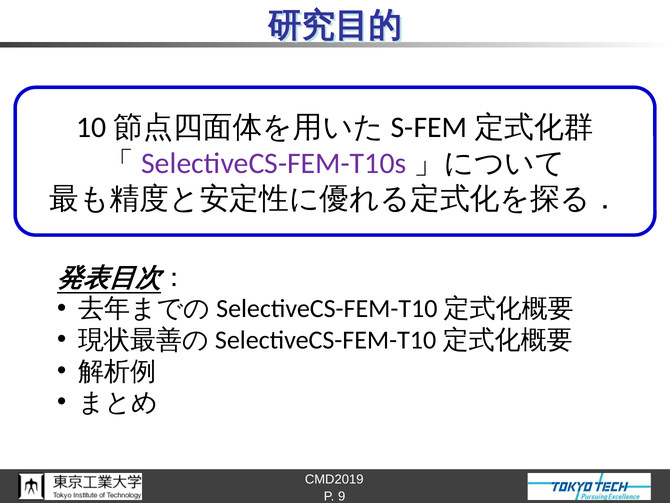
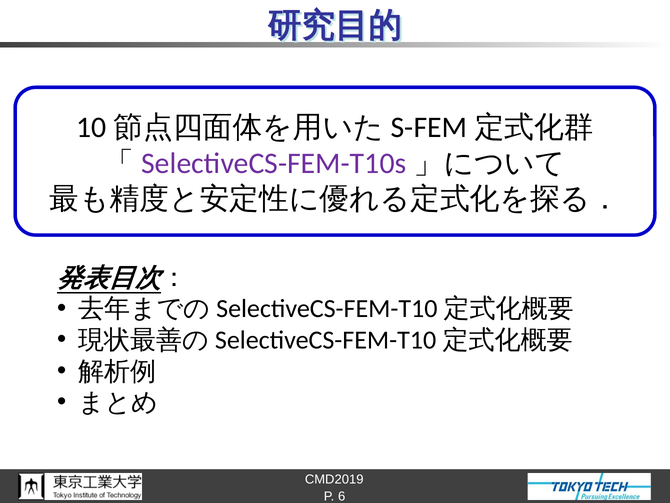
9: 9 -> 6 (342, 496)
